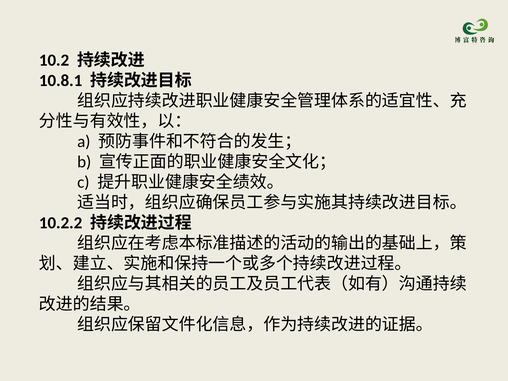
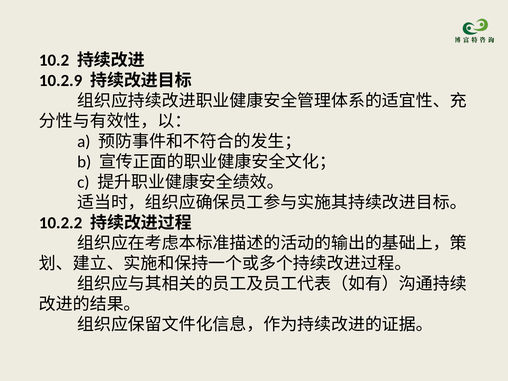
10.8.1: 10.8.1 -> 10.2.9 (61, 81)
